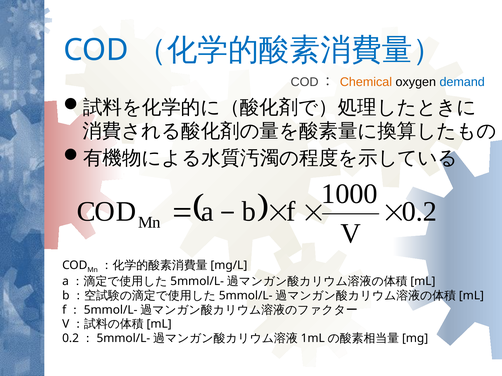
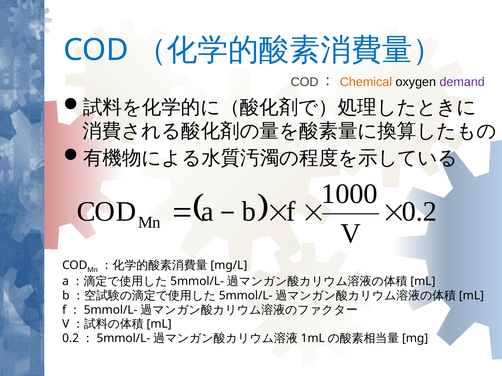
demand colour: blue -> purple (462, 82)
